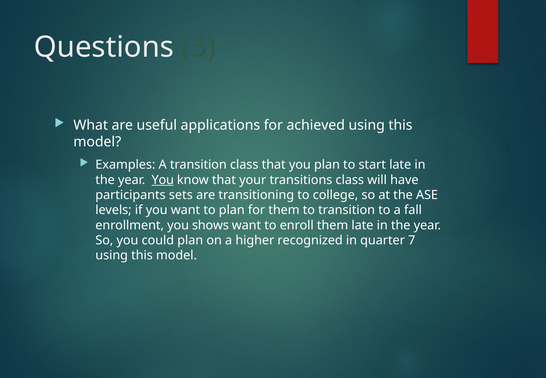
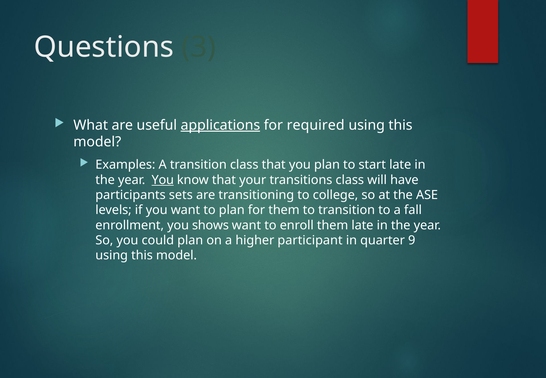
applications underline: none -> present (220, 125)
achieved: achieved -> required (316, 125)
recognized: recognized -> participant (310, 240)
7: 7 -> 9 (412, 240)
